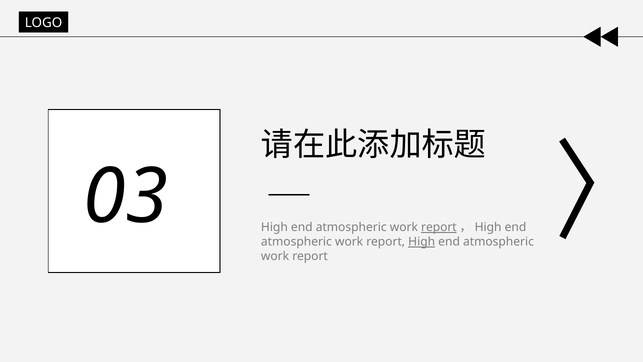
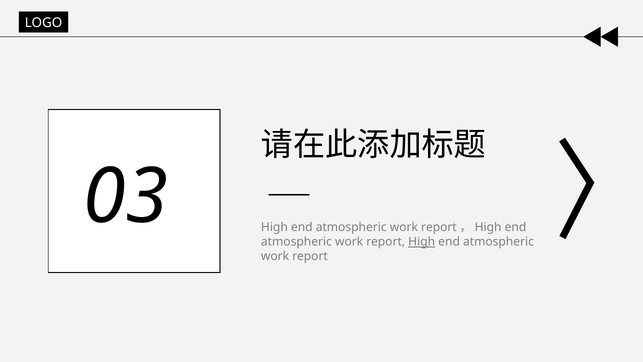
report underline: present -> none (439, 227)
